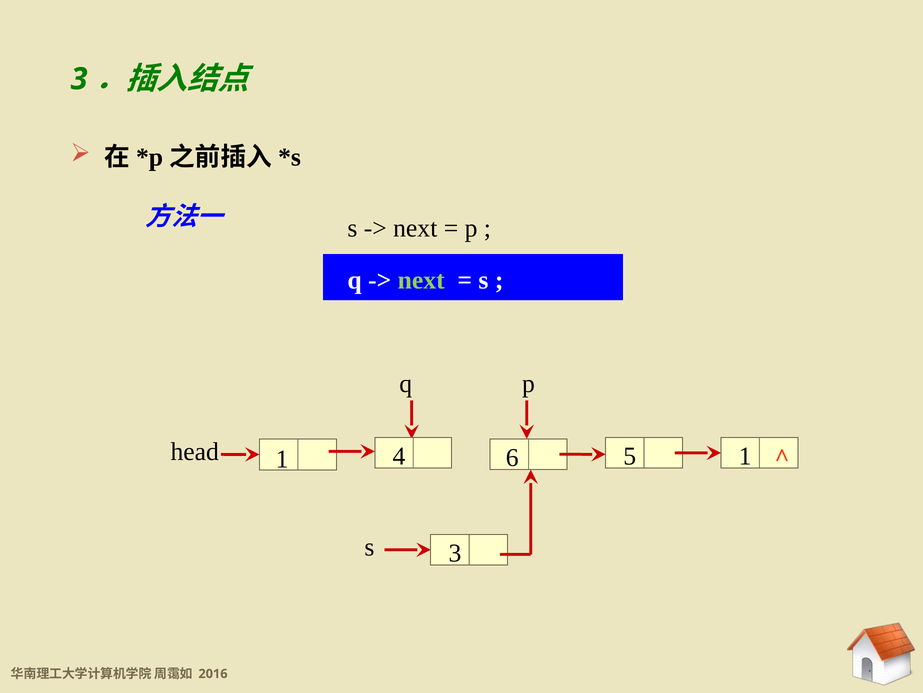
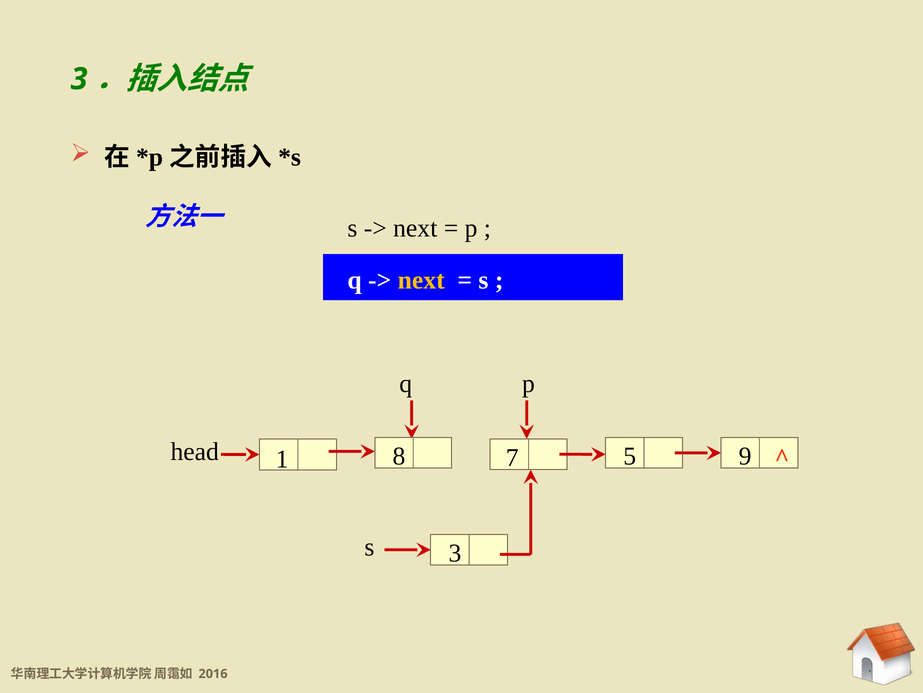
next colour: light green -> yellow (421, 280)
6: 6 -> 7 (512, 457)
5 1: 1 -> 9 (745, 456)
4: 4 -> 8 (399, 456)
